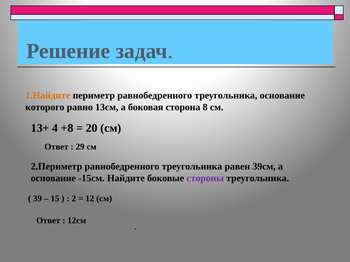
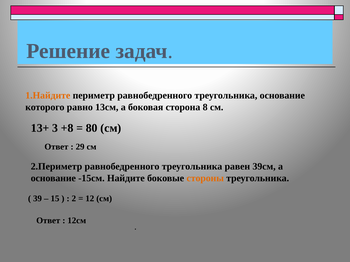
4: 4 -> 3 (55, 128)
20: 20 -> 80 (92, 128)
стороны colour: purple -> orange (205, 178)
